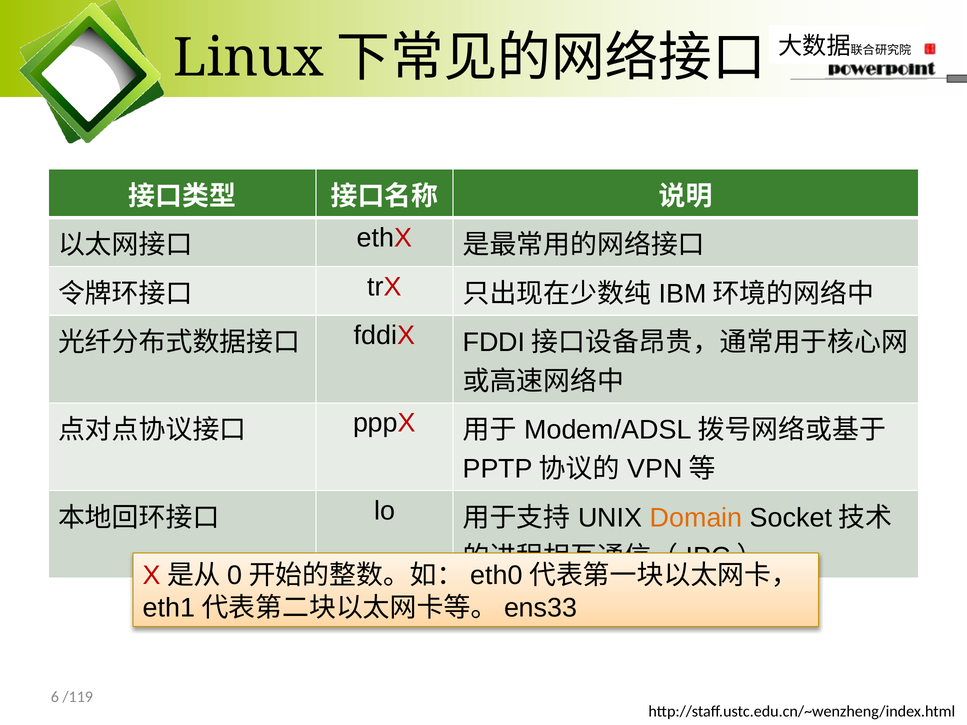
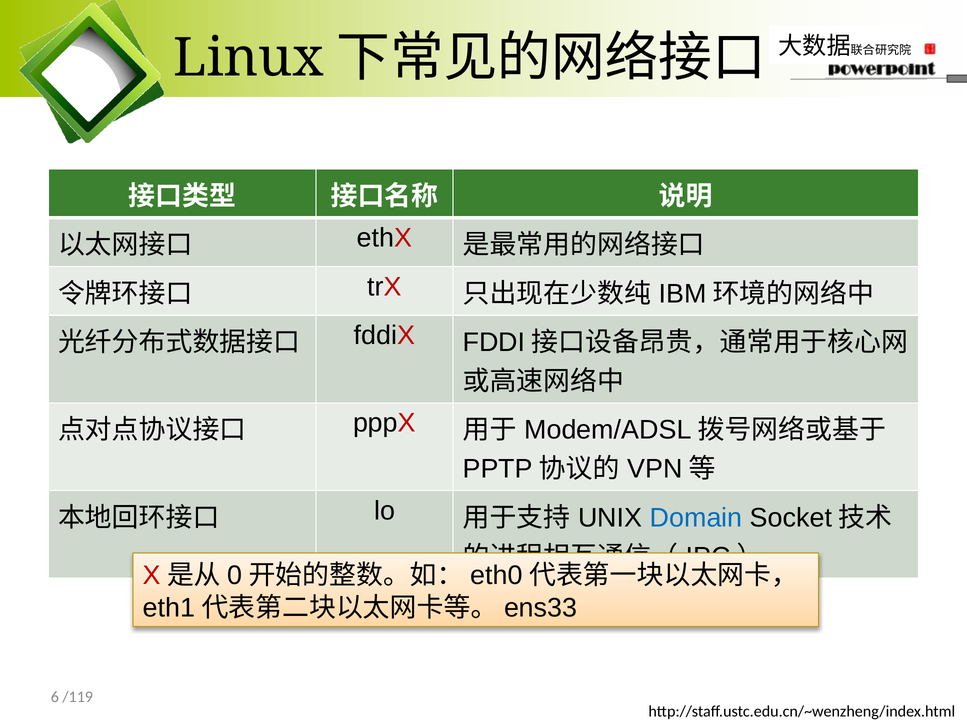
Domain colour: orange -> blue (696, 518)
